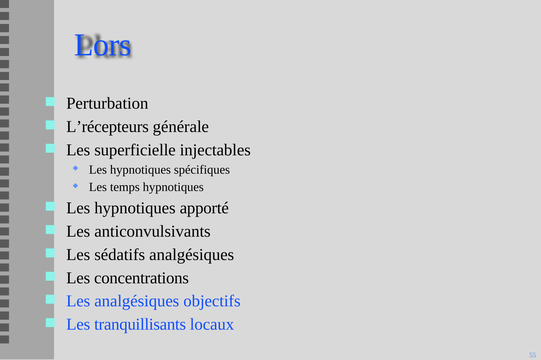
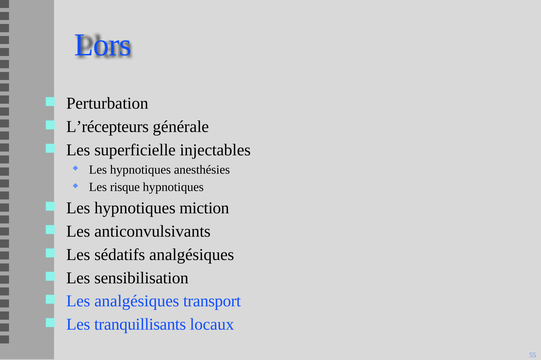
spécifiques: spécifiques -> anesthésies (202, 170)
temps: temps -> risque (125, 187)
apporté: apporté -> miction (204, 208)
concentrations: concentrations -> sensibilisation (141, 278)
objectifs: objectifs -> transport (212, 301)
